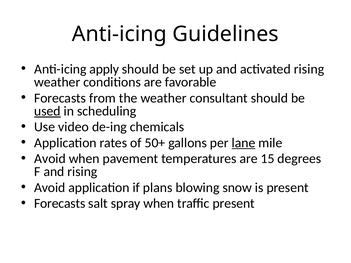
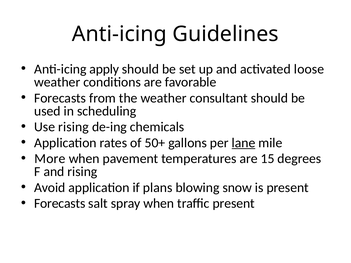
activated rising: rising -> loose (309, 69)
used underline: present -> none (47, 111)
Use video: video -> rising (74, 127)
Avoid: Avoid -> More (50, 159)
